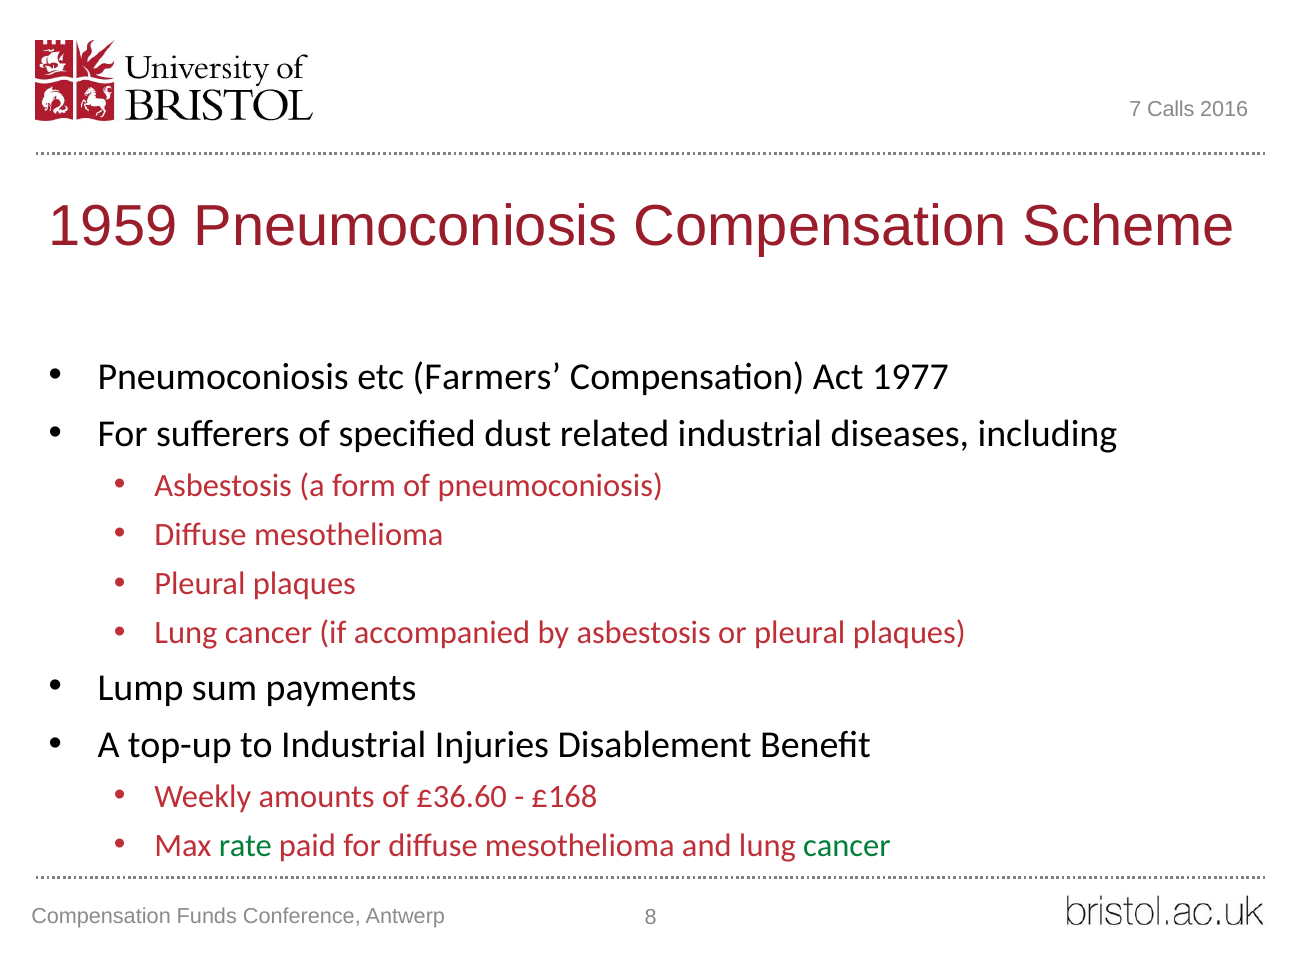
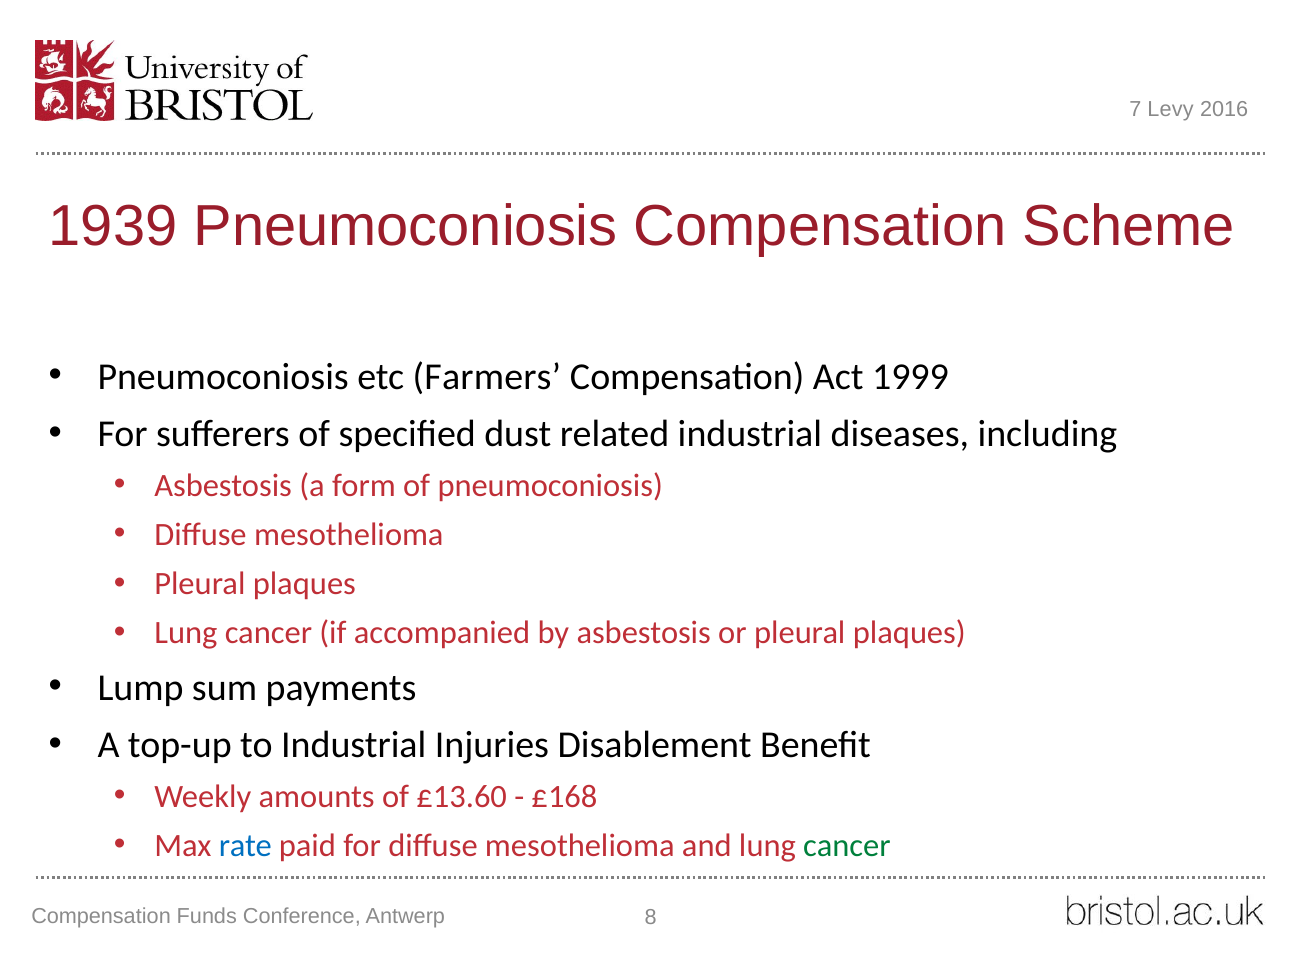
Calls: Calls -> Levy (1171, 109)
1959: 1959 -> 1939 (113, 226)
1977: 1977 -> 1999 (910, 376)
£36.60: £36.60 -> £13.60 (462, 796)
rate colour: green -> blue (245, 846)
